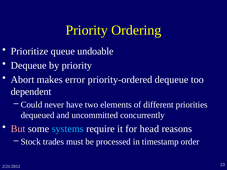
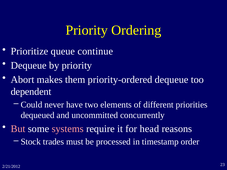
undoable: undoable -> continue (95, 51)
error: error -> them (75, 80)
systems colour: light blue -> pink (68, 129)
